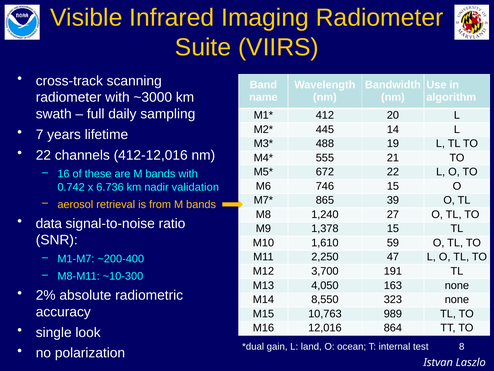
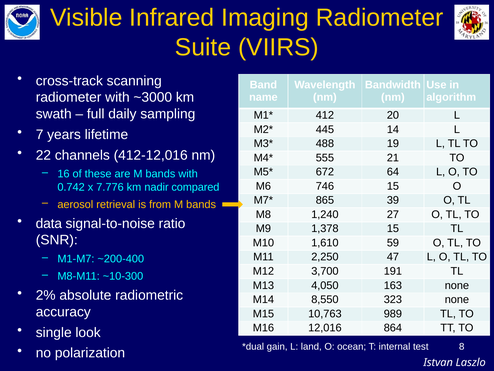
672 22: 22 -> 64 (393, 172)
6.736: 6.736 -> 7.776 (110, 187)
validation: validation -> compared (195, 187)
